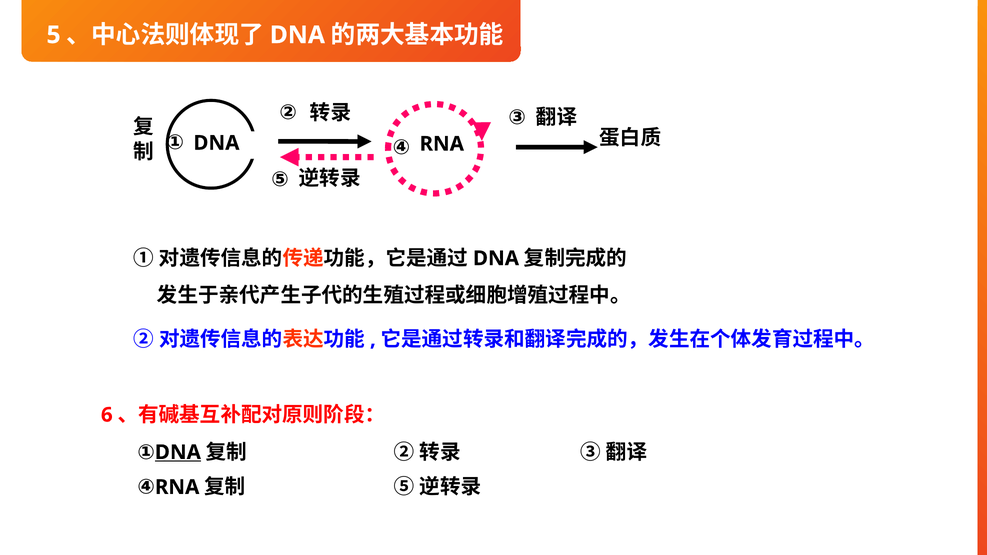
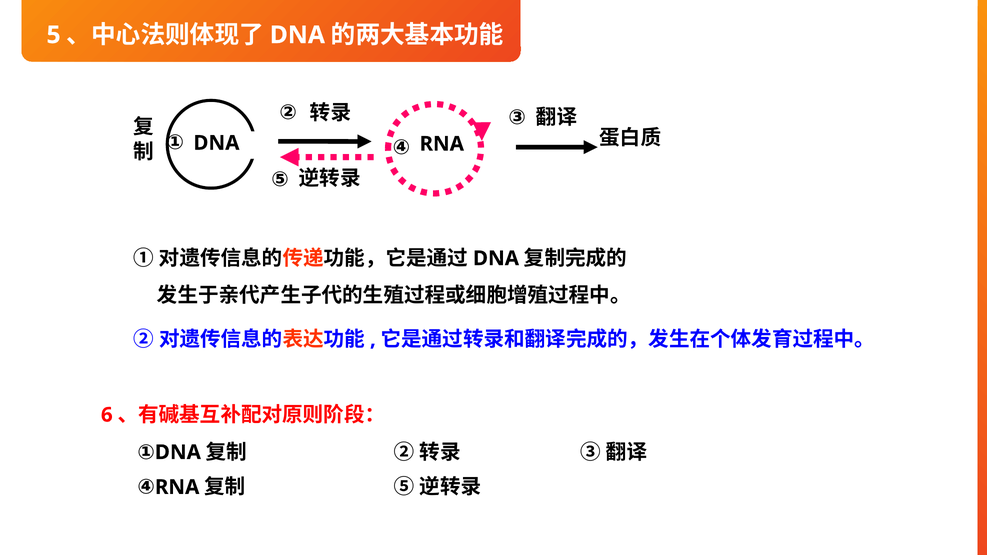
DNA underline: present -> none (178, 452)
